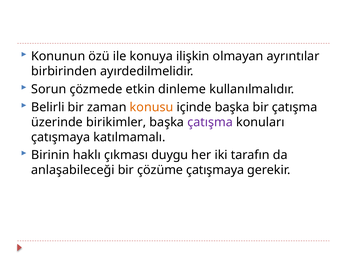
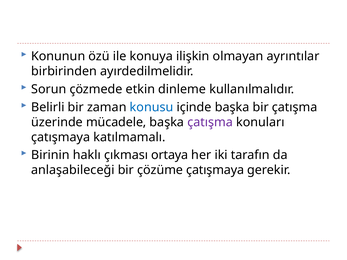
konusu colour: orange -> blue (152, 107)
birikimler: birikimler -> mücadele (116, 122)
duygu: duygu -> ortaya (170, 155)
